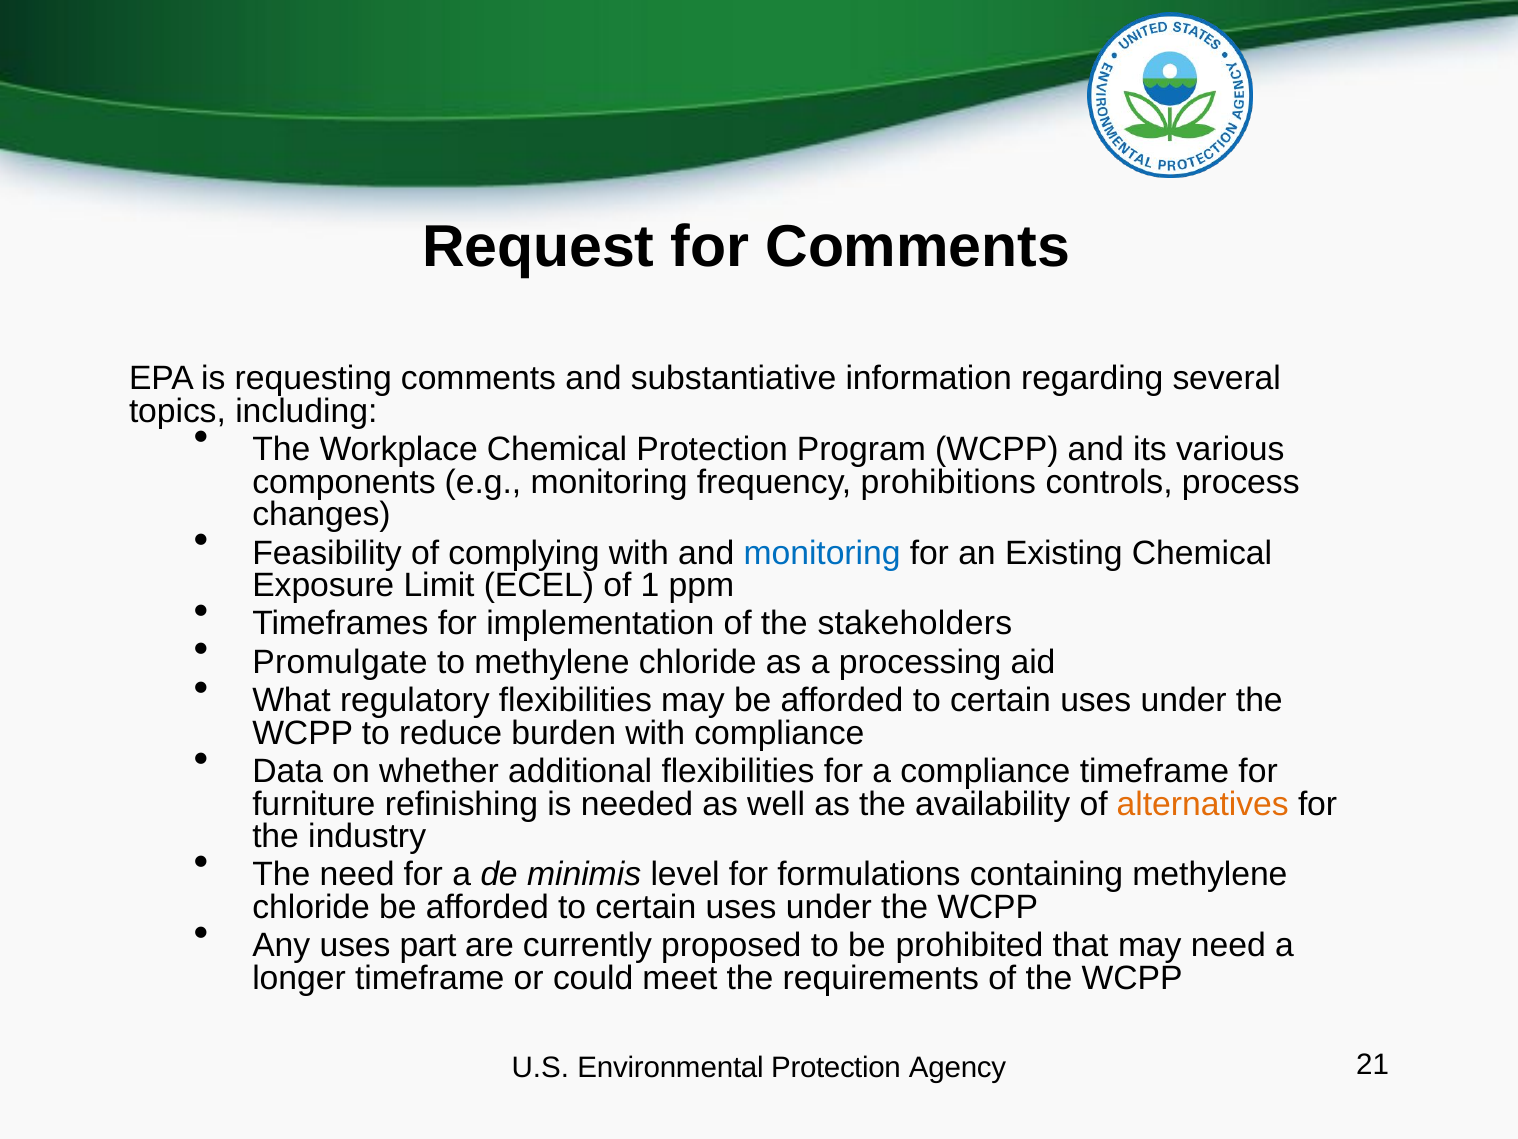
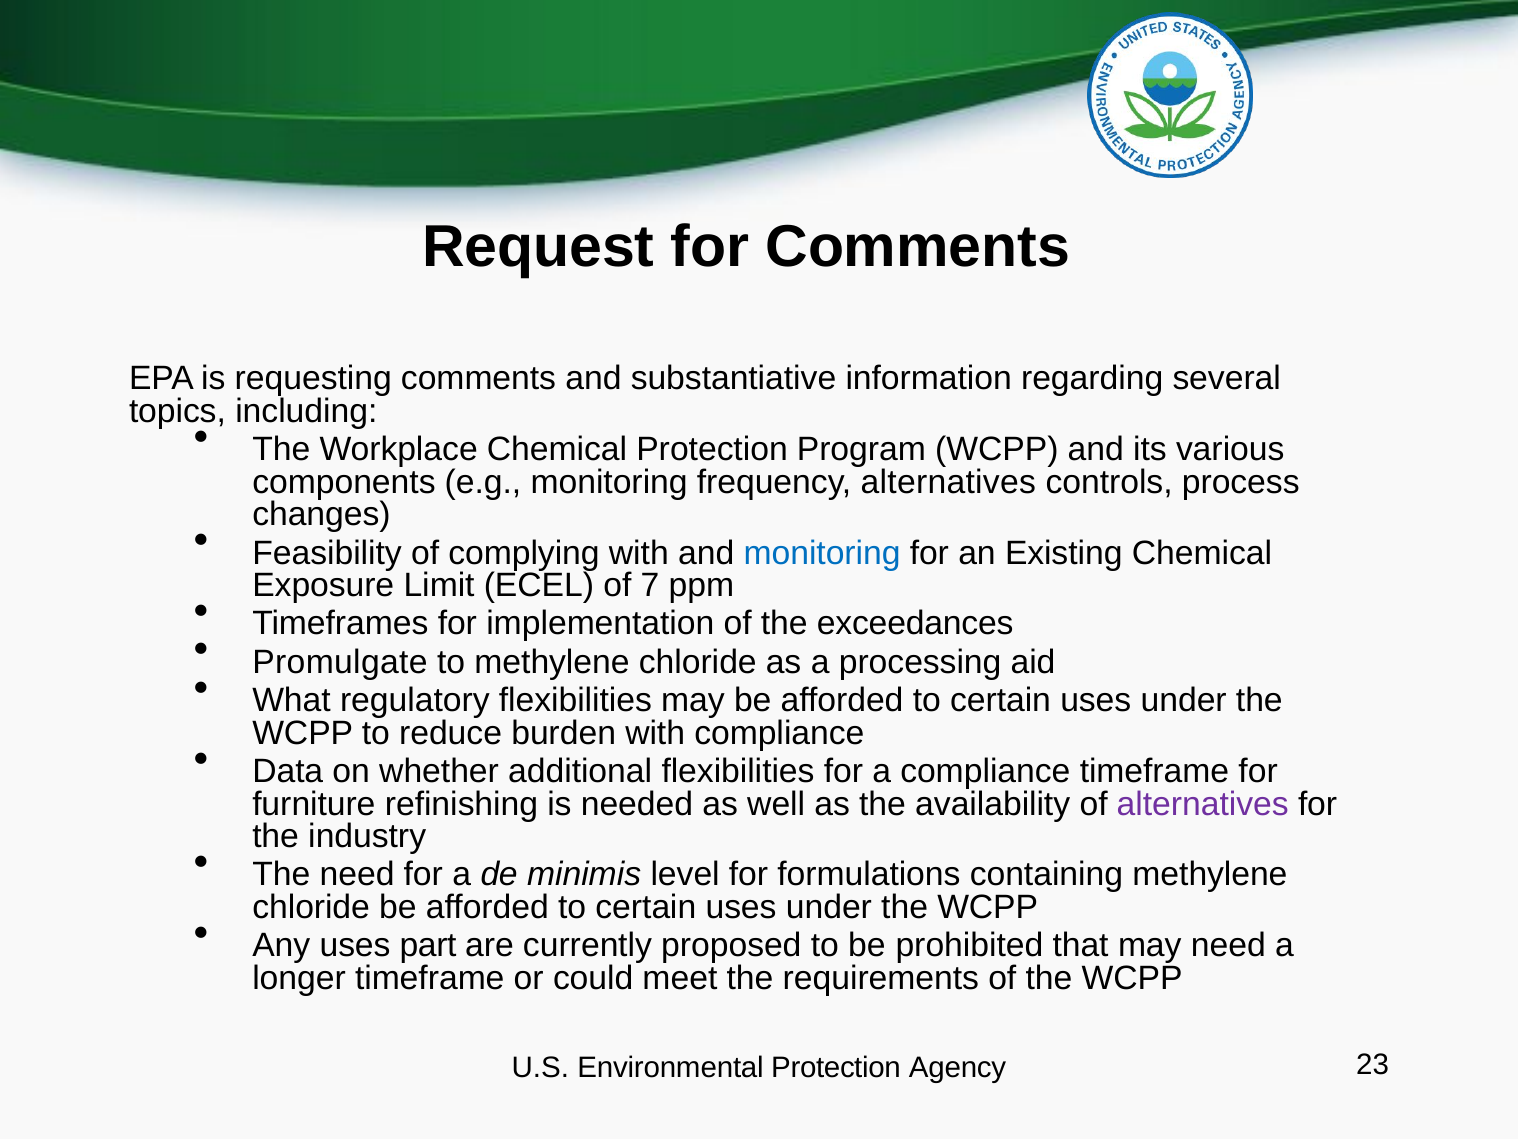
frequency prohibitions: prohibitions -> alternatives (948, 482)
1: 1 -> 7 (650, 585)
stakeholders: stakeholders -> exceedances (915, 624)
alternatives colour: orange -> purple (1203, 804)
21: 21 -> 23 (1373, 1065)
